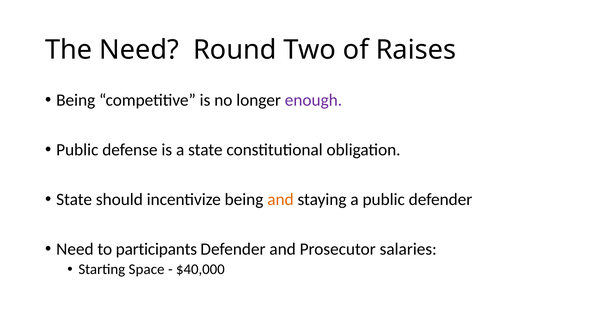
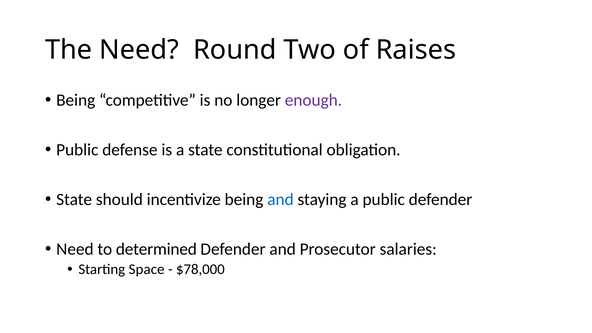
and colour: orange -> blue (281, 199)
participants: participants -> determined (156, 249)
$40,000: $40,000 -> $78,000 (200, 269)
